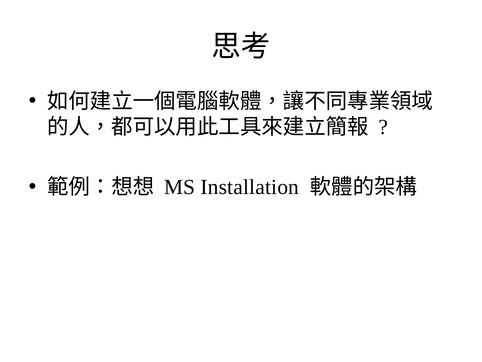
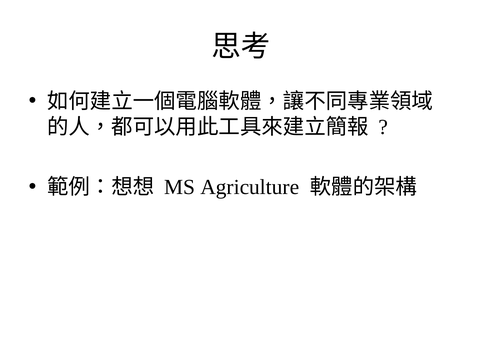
Installation: Installation -> Agriculture (250, 187)
